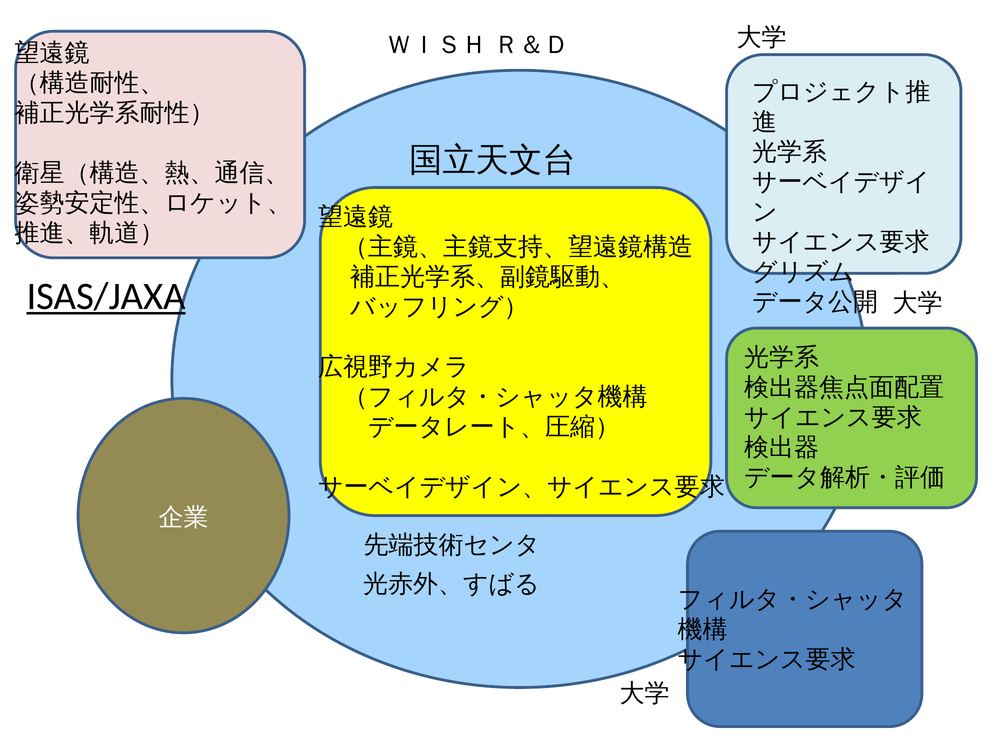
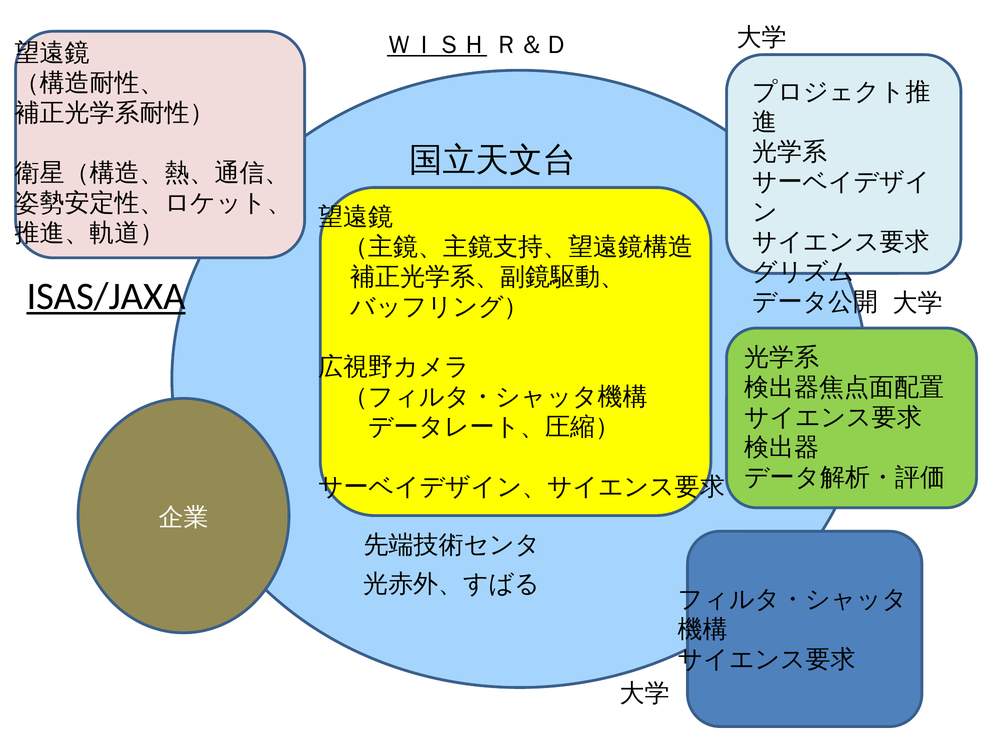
ＷＩＳＨ underline: none -> present (437, 45)
